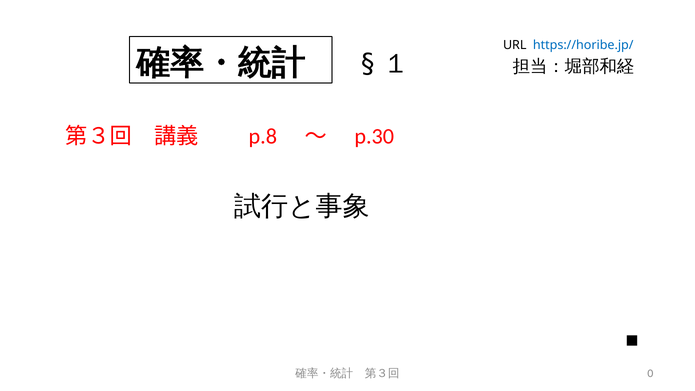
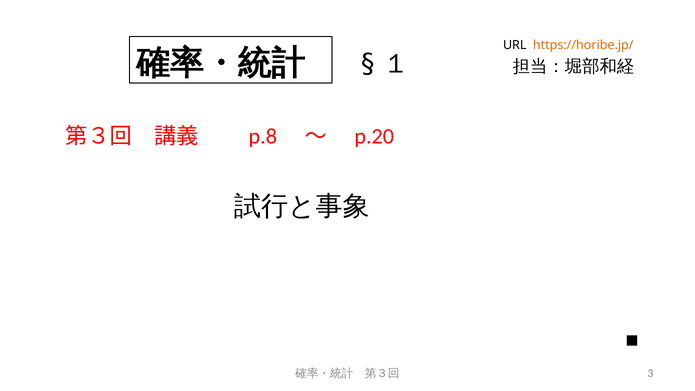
https://horibe.jp/ colour: blue -> orange (583, 45)
p.30: p.30 -> p.20 (374, 136)
0: 0 -> 3 (650, 373)
